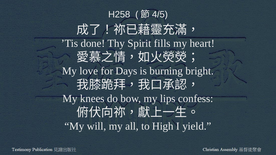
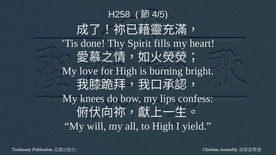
for Days: Days -> High (126, 71)
